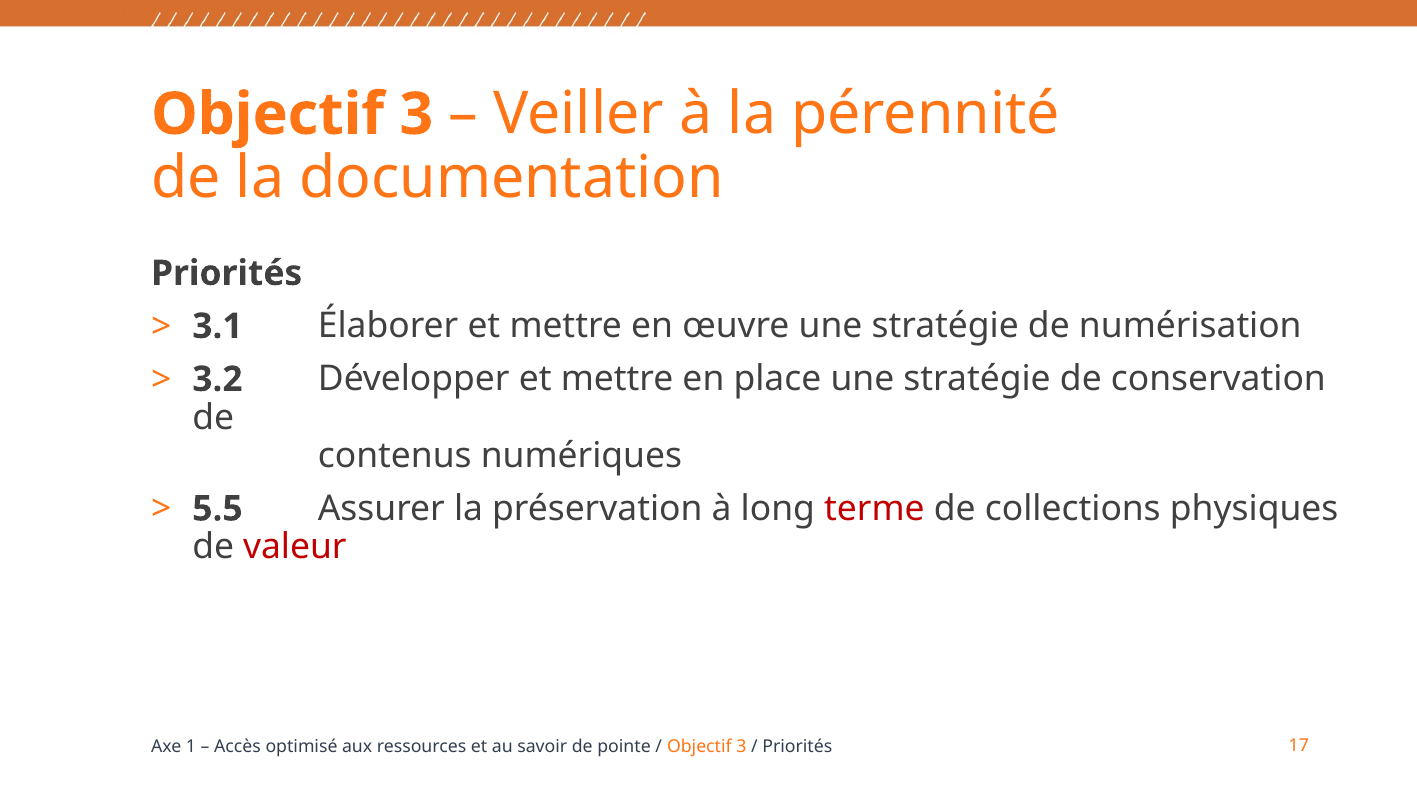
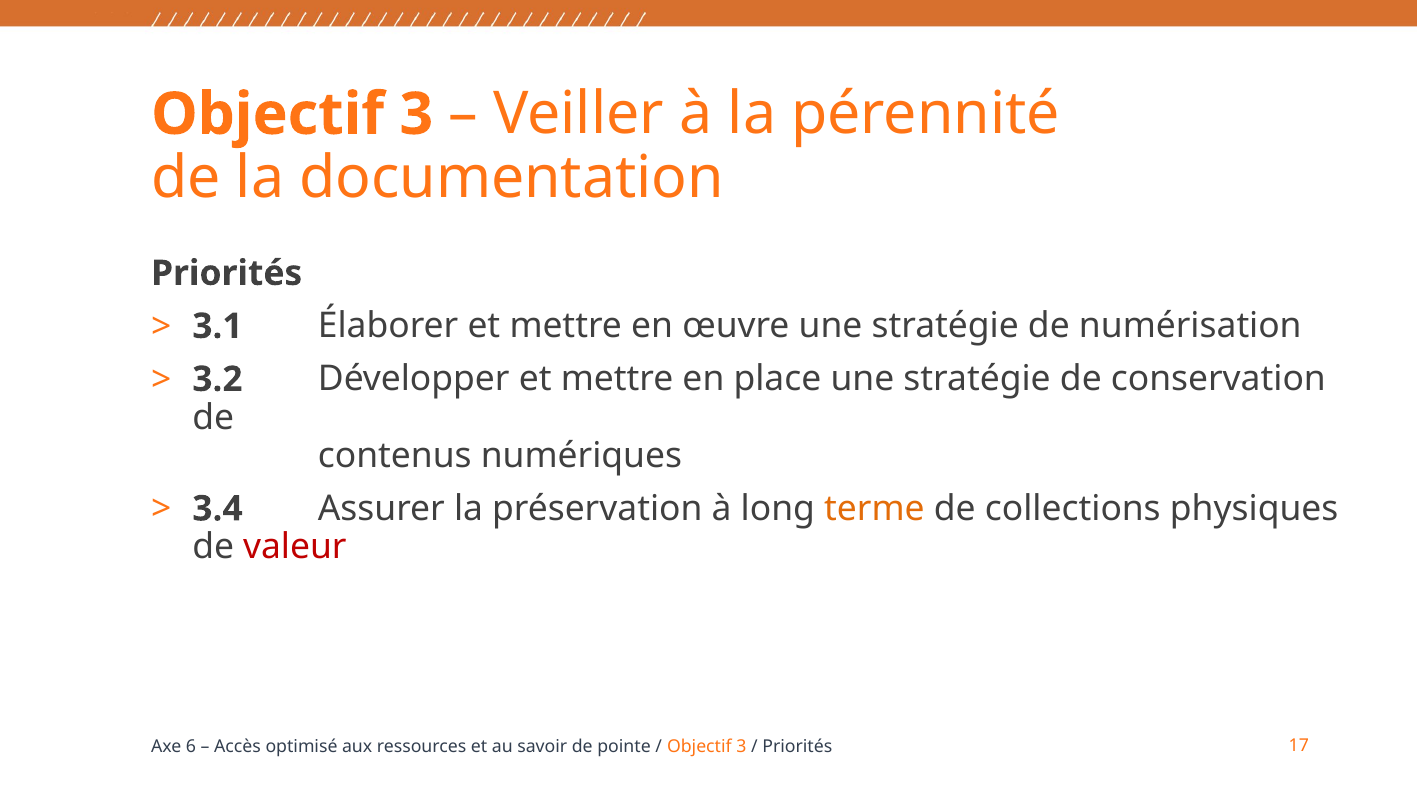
5.5: 5.5 -> 3.4 (217, 509)
terme colour: red -> orange (874, 509)
1: 1 -> 6 (191, 747)
